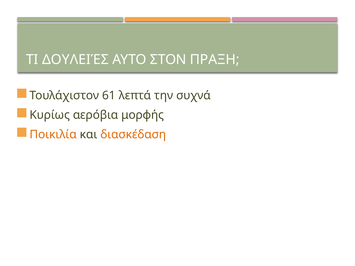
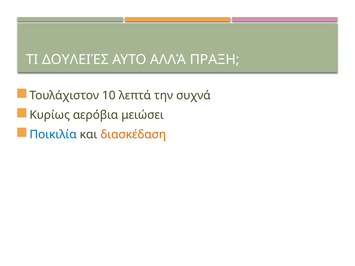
ΣΤΟΝ: ΣΤΟΝ -> ΑΛΛΆ (168, 60)
61: 61 -> 10 (109, 96)
μορφής: μορφής -> μειώσει (143, 115)
Ποικιλία colour: orange -> blue (53, 135)
